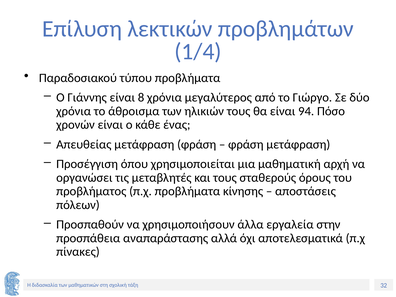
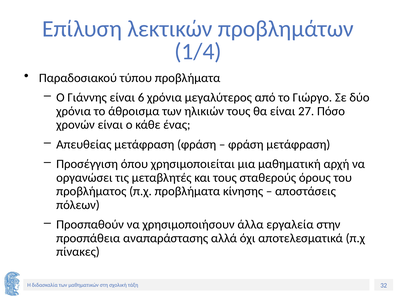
8: 8 -> 6 (141, 97)
94: 94 -> 27 (306, 111)
